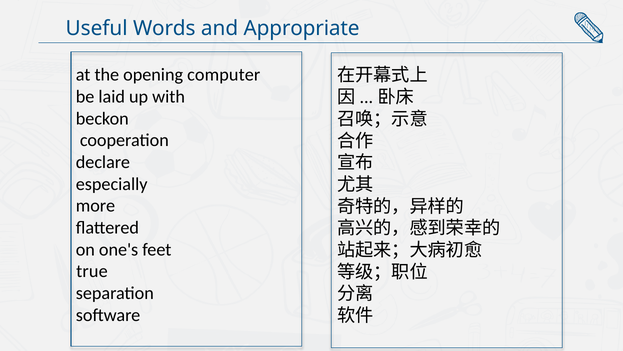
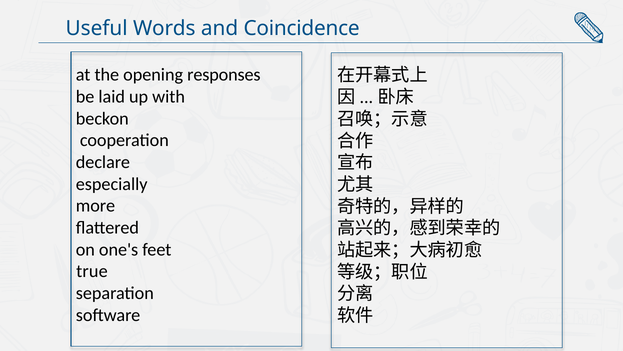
Appropriate: Appropriate -> Coincidence (302, 28)
computer: computer -> responses (224, 75)
